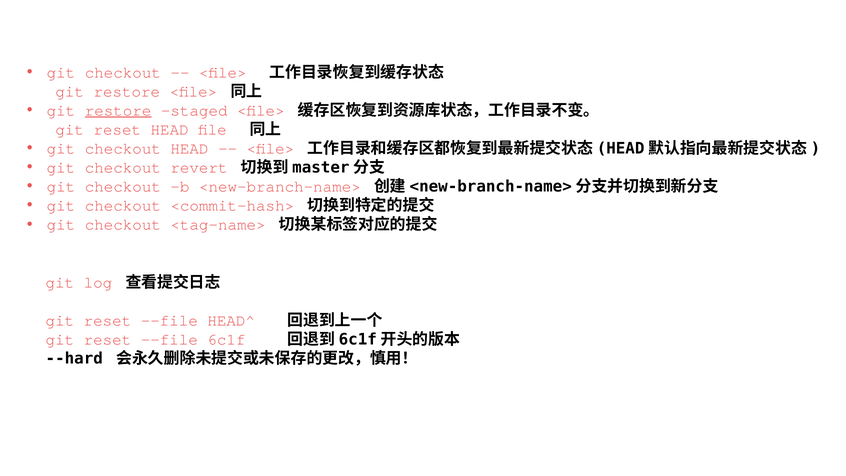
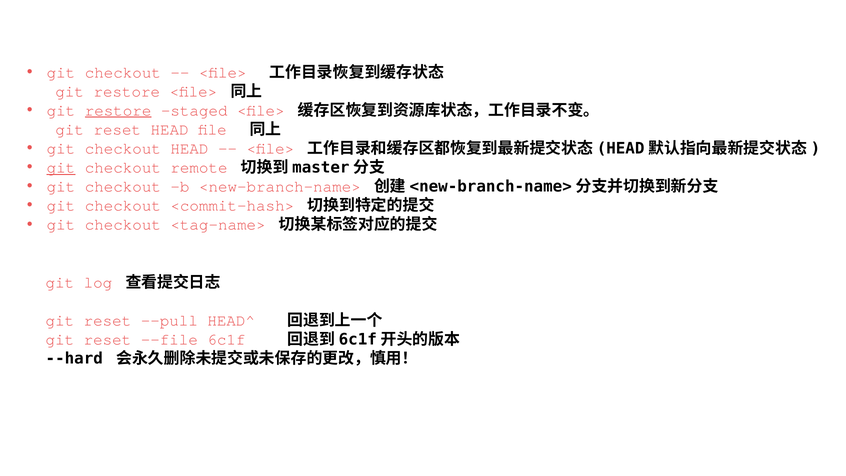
git underline: none -> present (61, 167)
revert: revert -> remote (199, 167)
—-file: —-file -> —-pull (169, 321)
